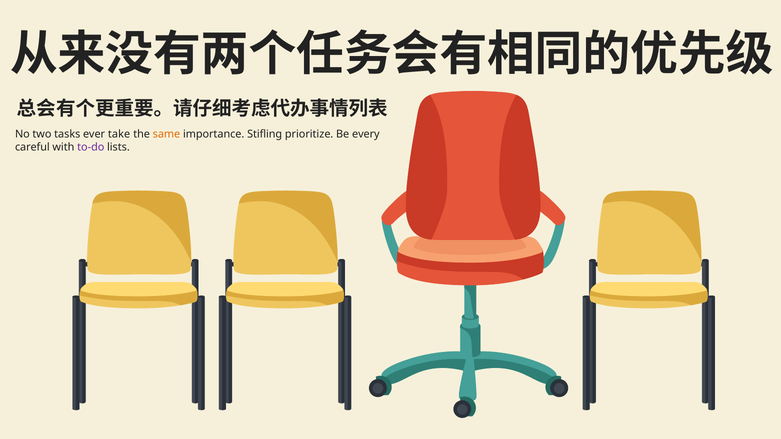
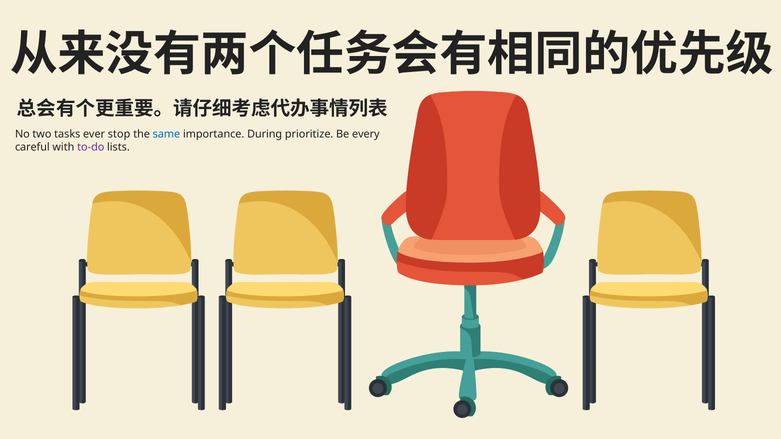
take: take -> stop (119, 134)
same colour: orange -> blue (166, 134)
Stifling: Stifling -> During (265, 134)
